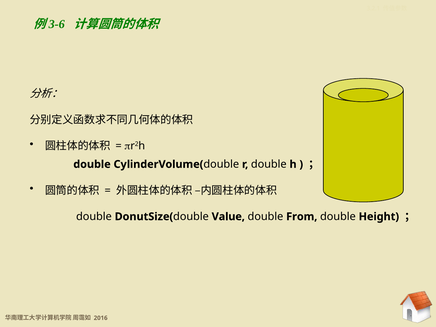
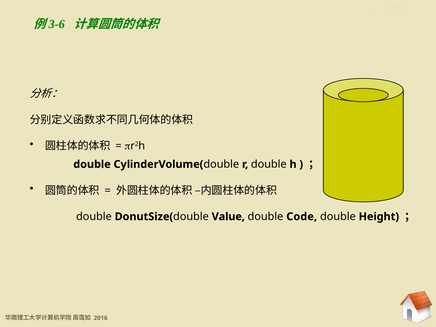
From: From -> Code (302, 217)
